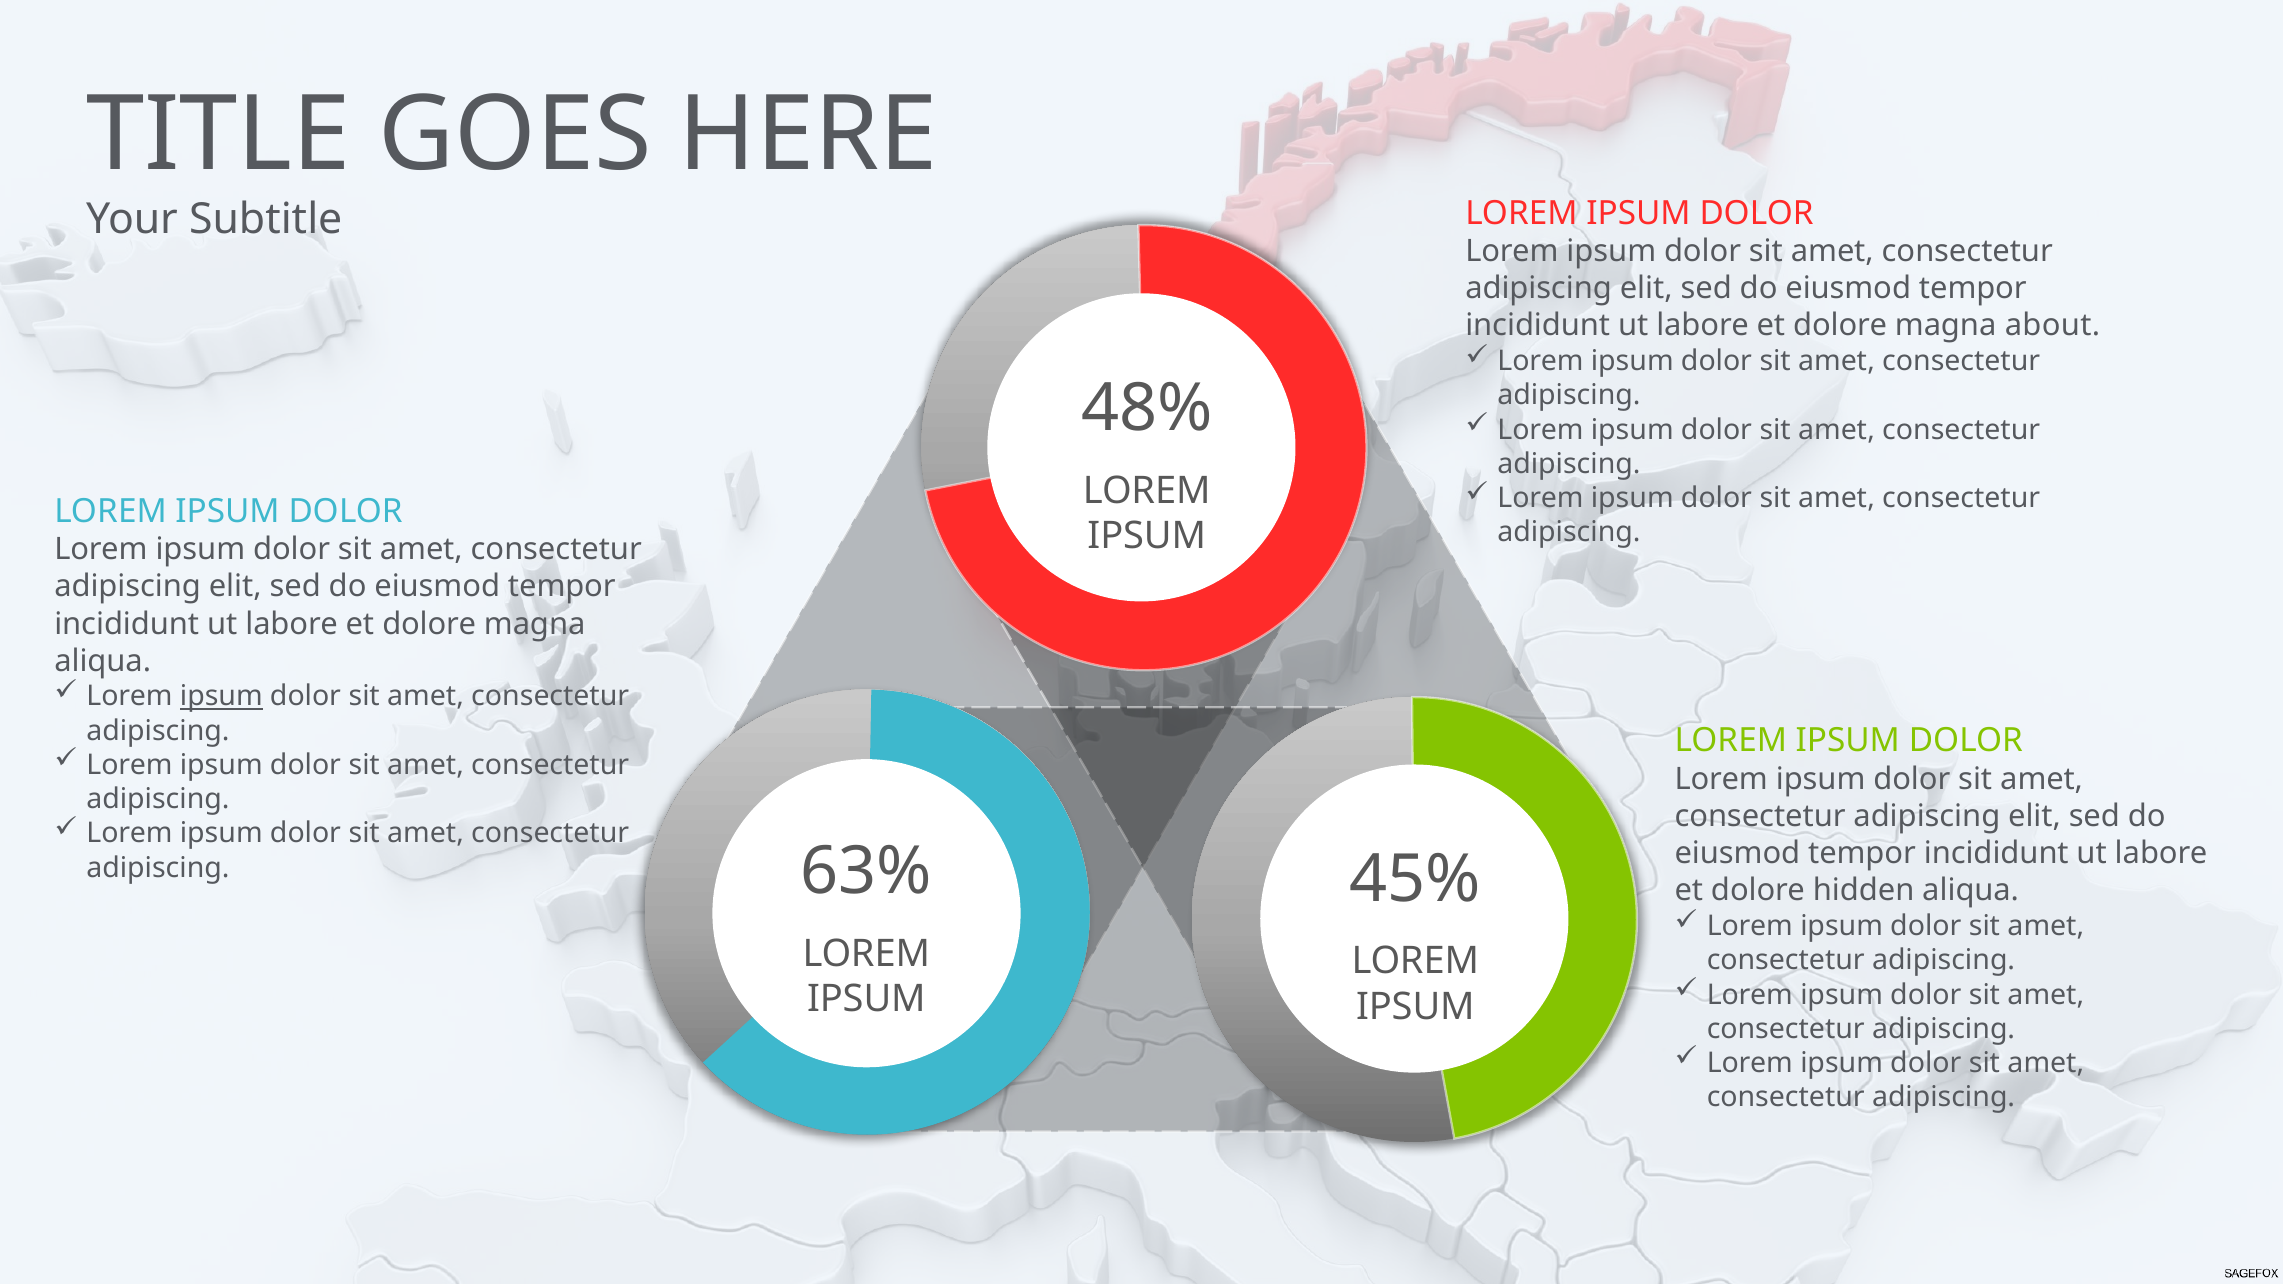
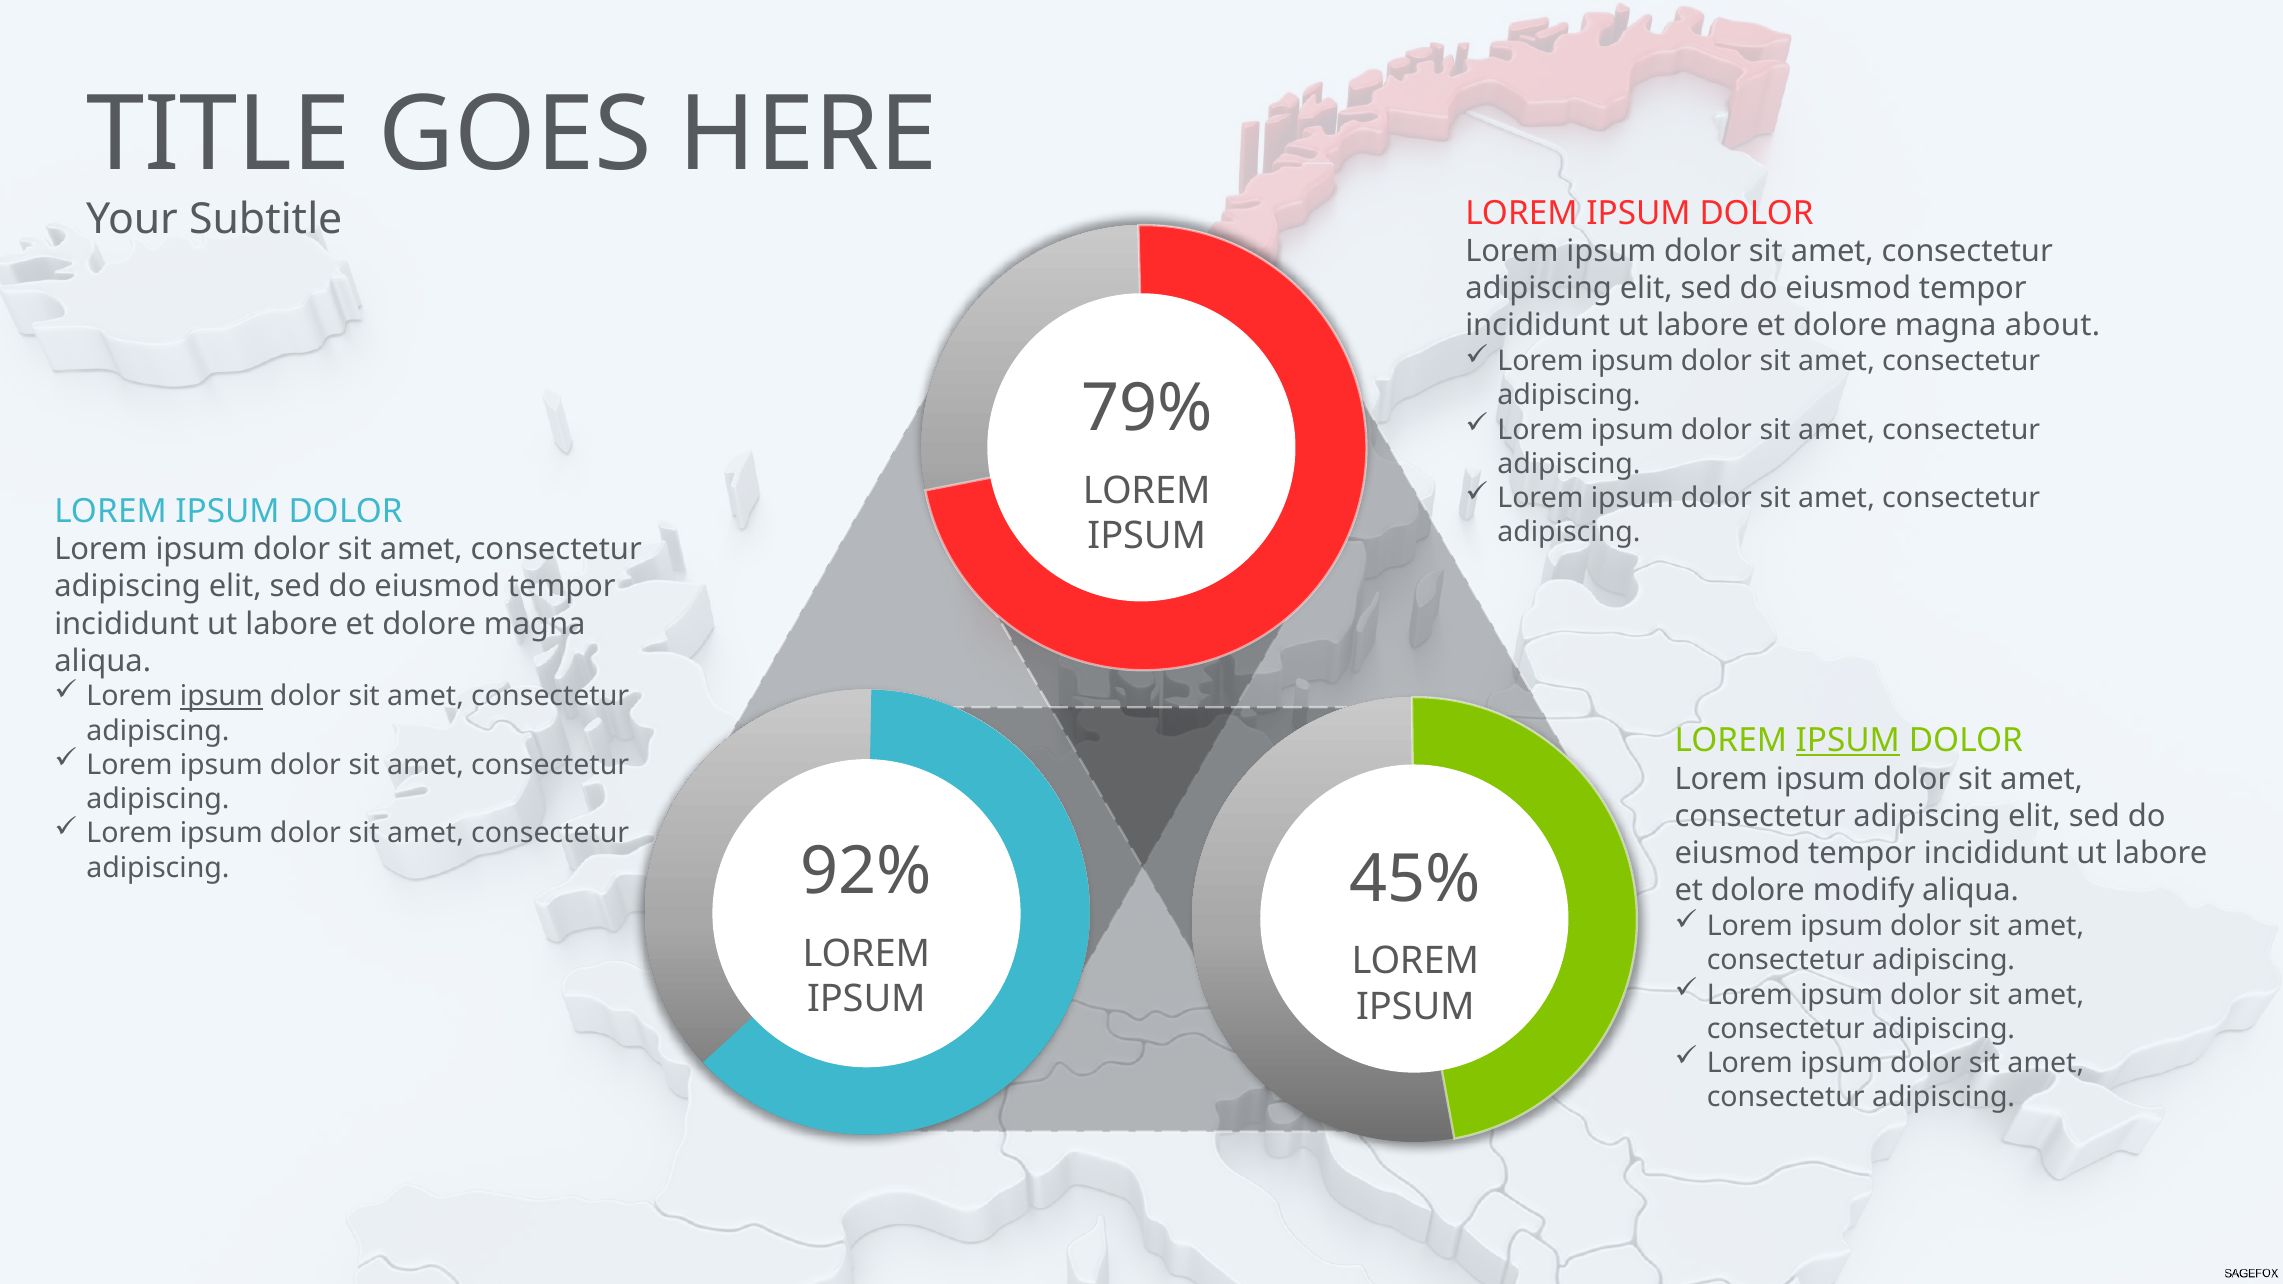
48%: 48% -> 79% (1147, 409)
IPSUM underline: none -> present (1848, 741)
63%: 63% -> 92% (867, 872)
hidden: hidden -> modify (1864, 891)
